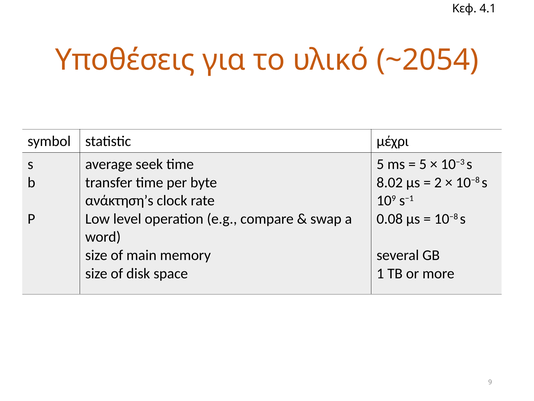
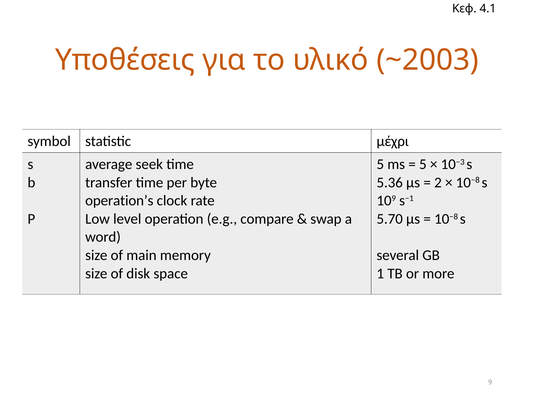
~2054: ~2054 -> ~2003 (428, 60)
8.02: 8.02 -> 5.36 (390, 182)
ανάκτηση’s: ανάκτηση’s -> operation’s (119, 200)
0.08: 0.08 -> 5.70 (390, 219)
